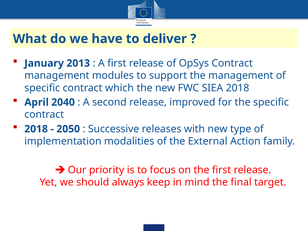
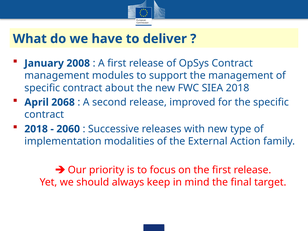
2013: 2013 -> 2008 (78, 63)
which: which -> about (119, 88)
2040: 2040 -> 2068 (63, 102)
2050: 2050 -> 2060 (68, 129)
